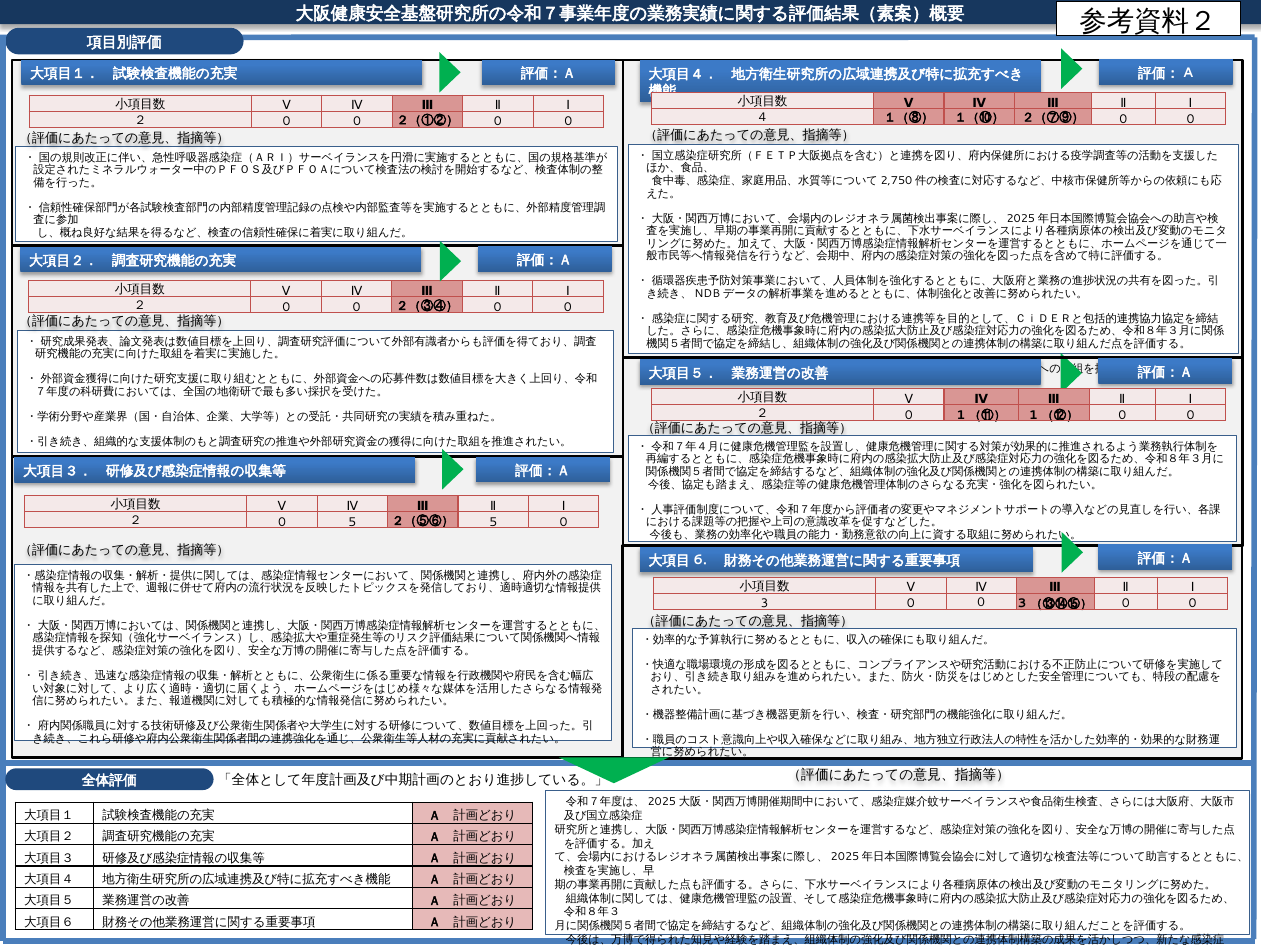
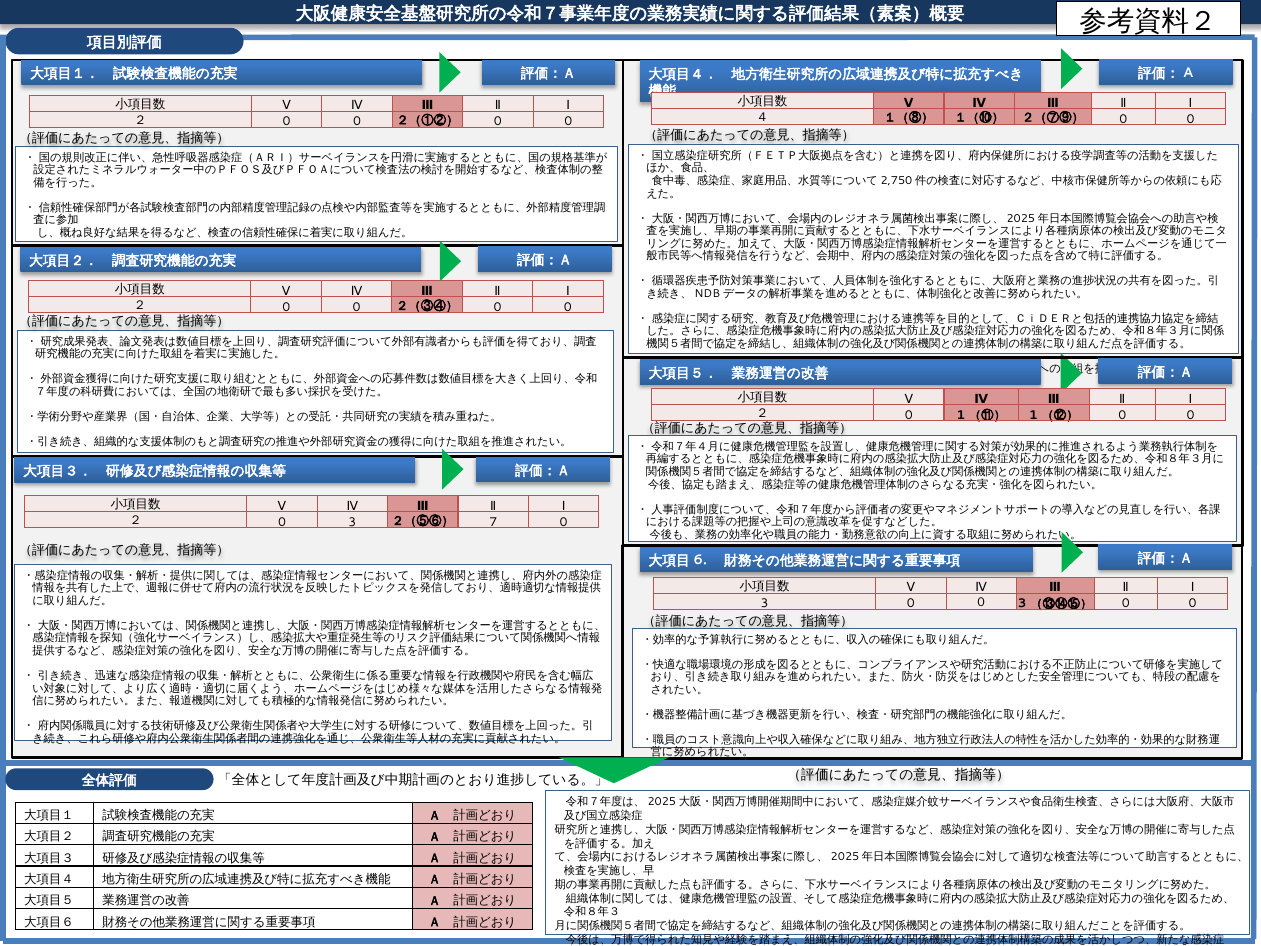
0 5: 5 -> 3 (352, 522)
２（⑤⑥） 5: 5 -> 7 (493, 522)
